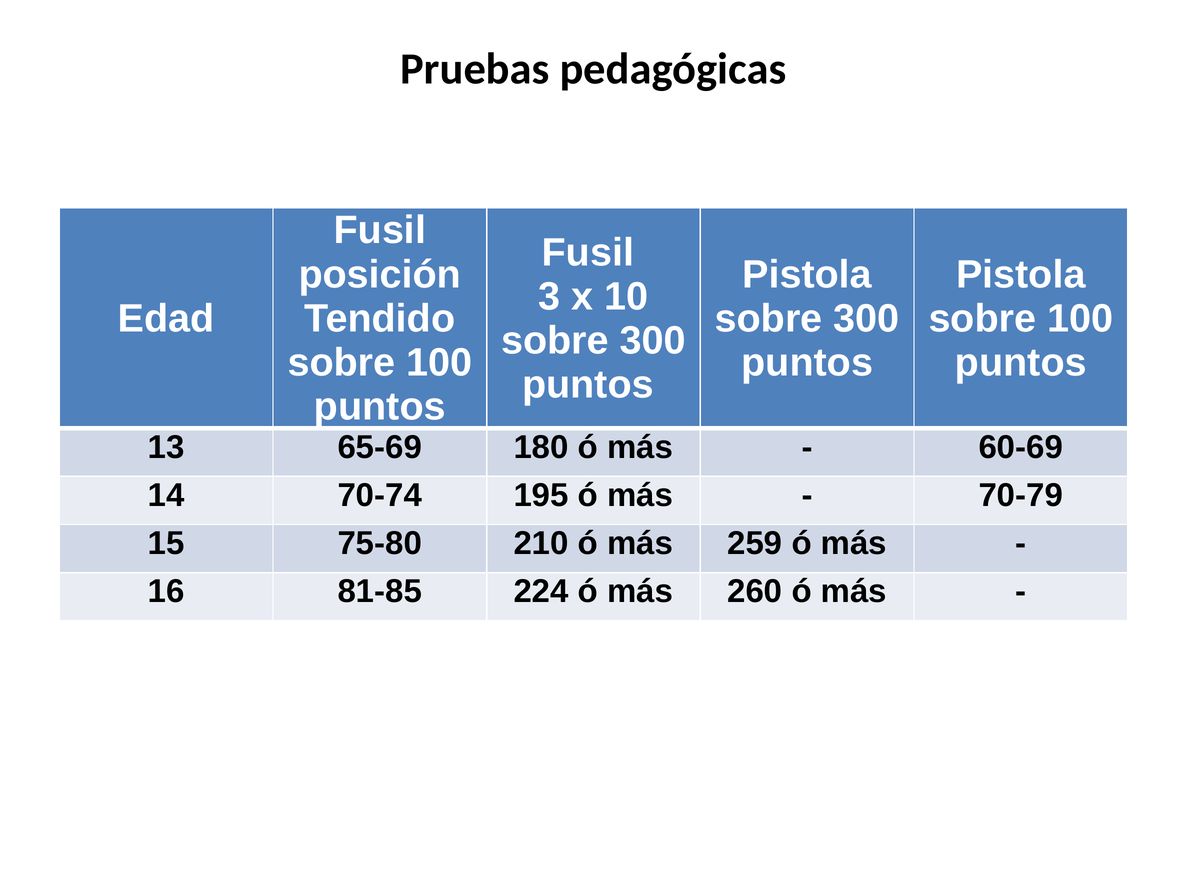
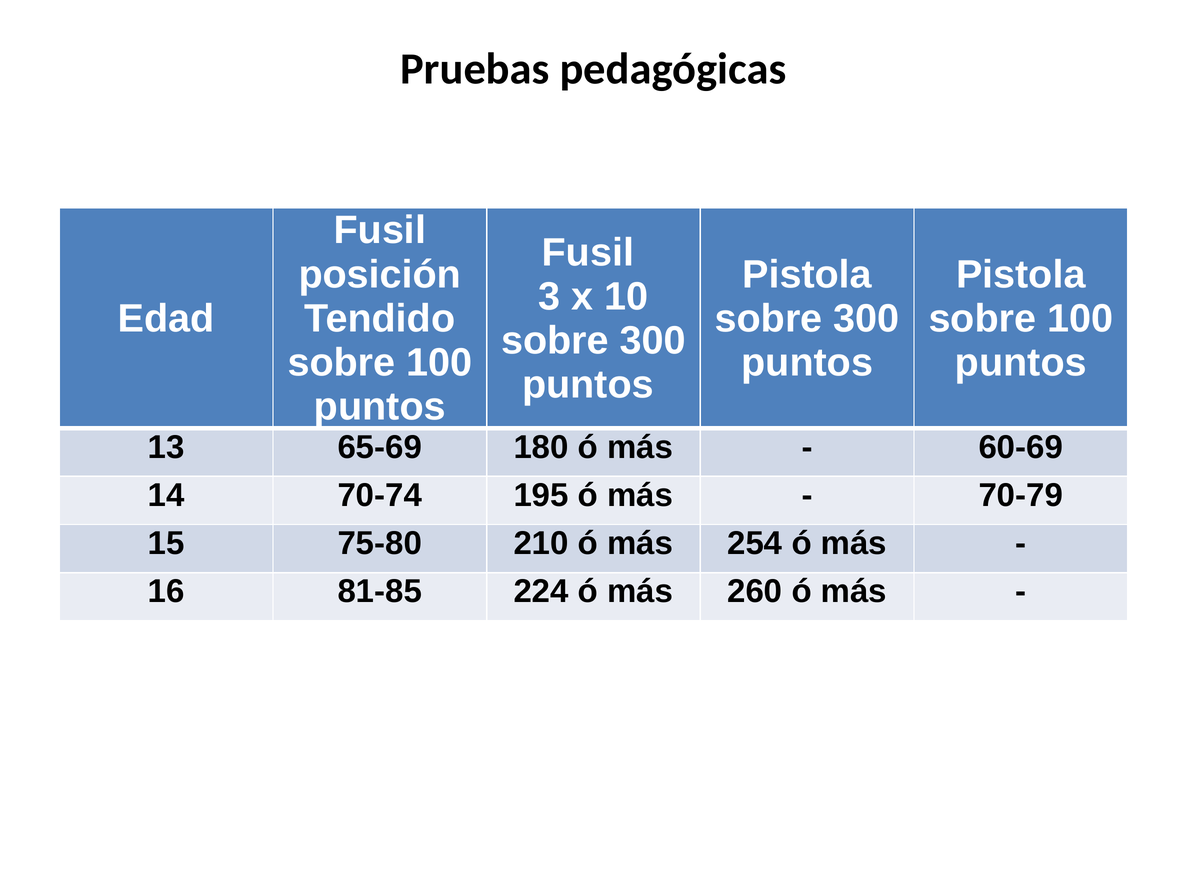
259: 259 -> 254 (755, 544)
